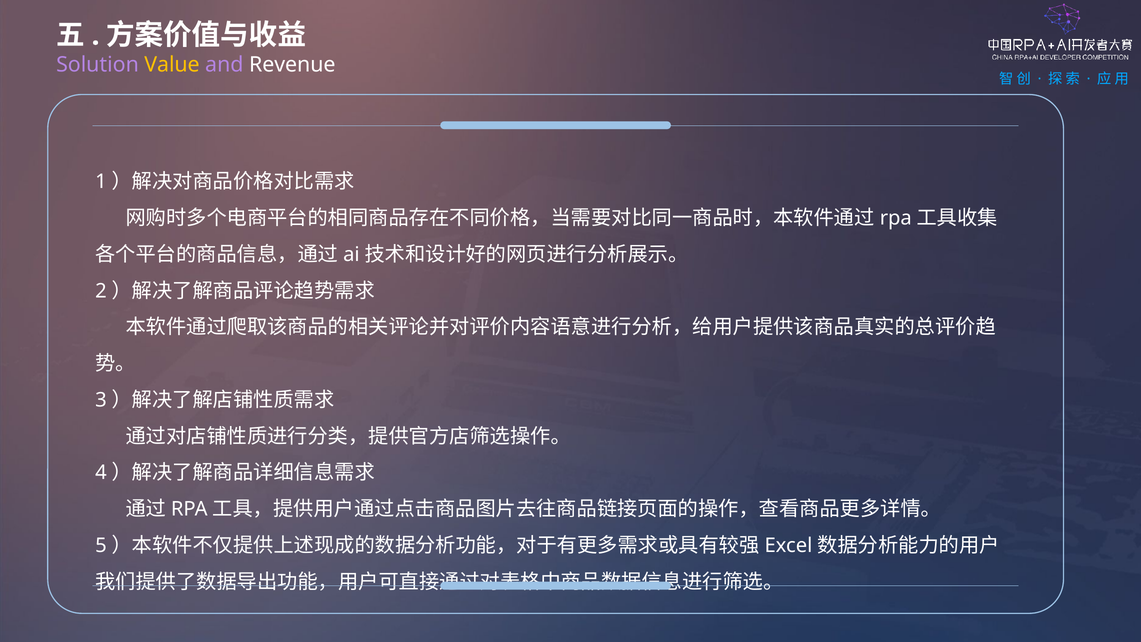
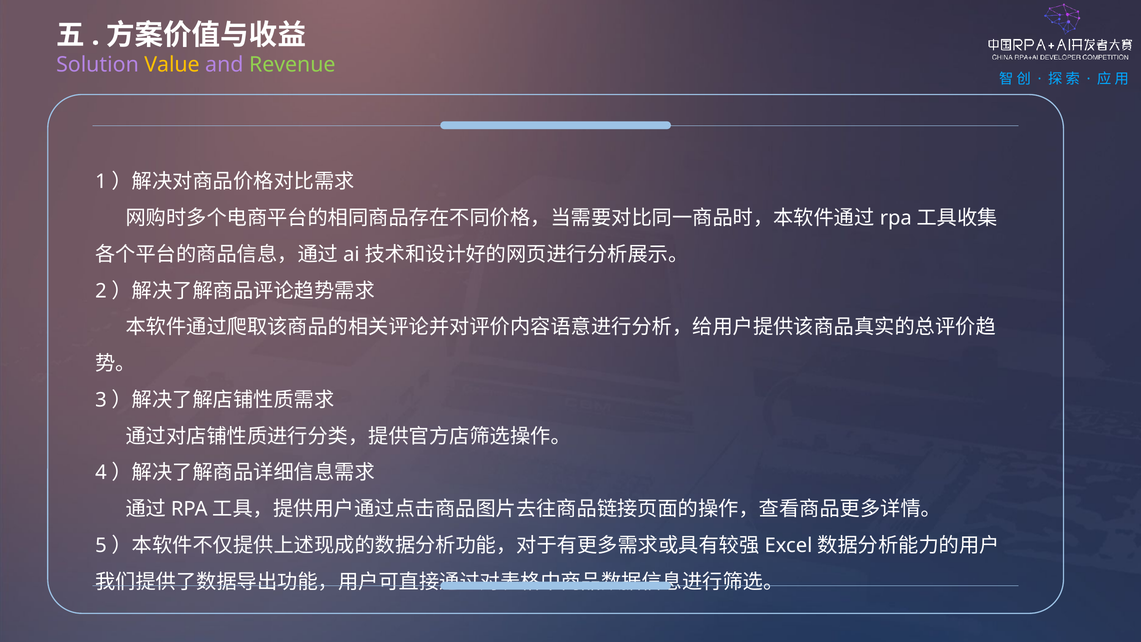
Revenue colour: white -> light green (292, 65)
